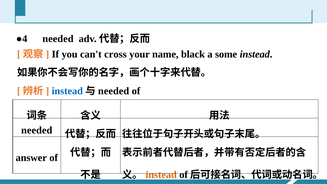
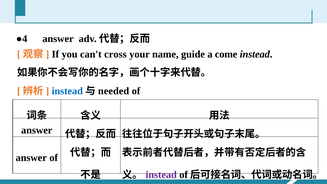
●4 needed: needed -> answer (58, 39)
black: black -> guide (193, 54)
some: some -> come (226, 54)
needed: needed -> answer (37, 130)
instead colour: orange -> purple (161, 175)
